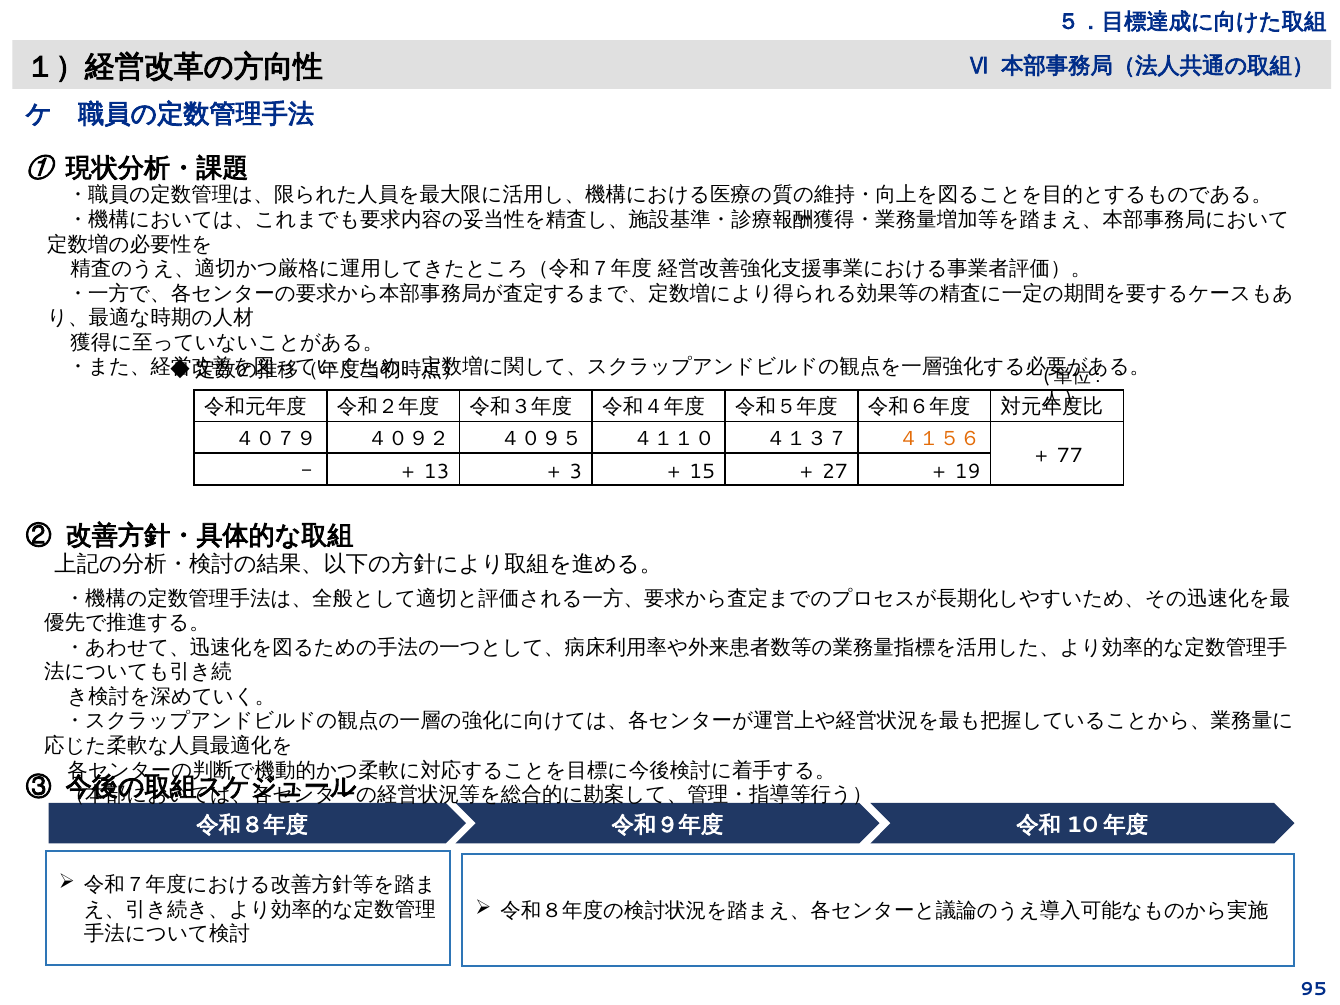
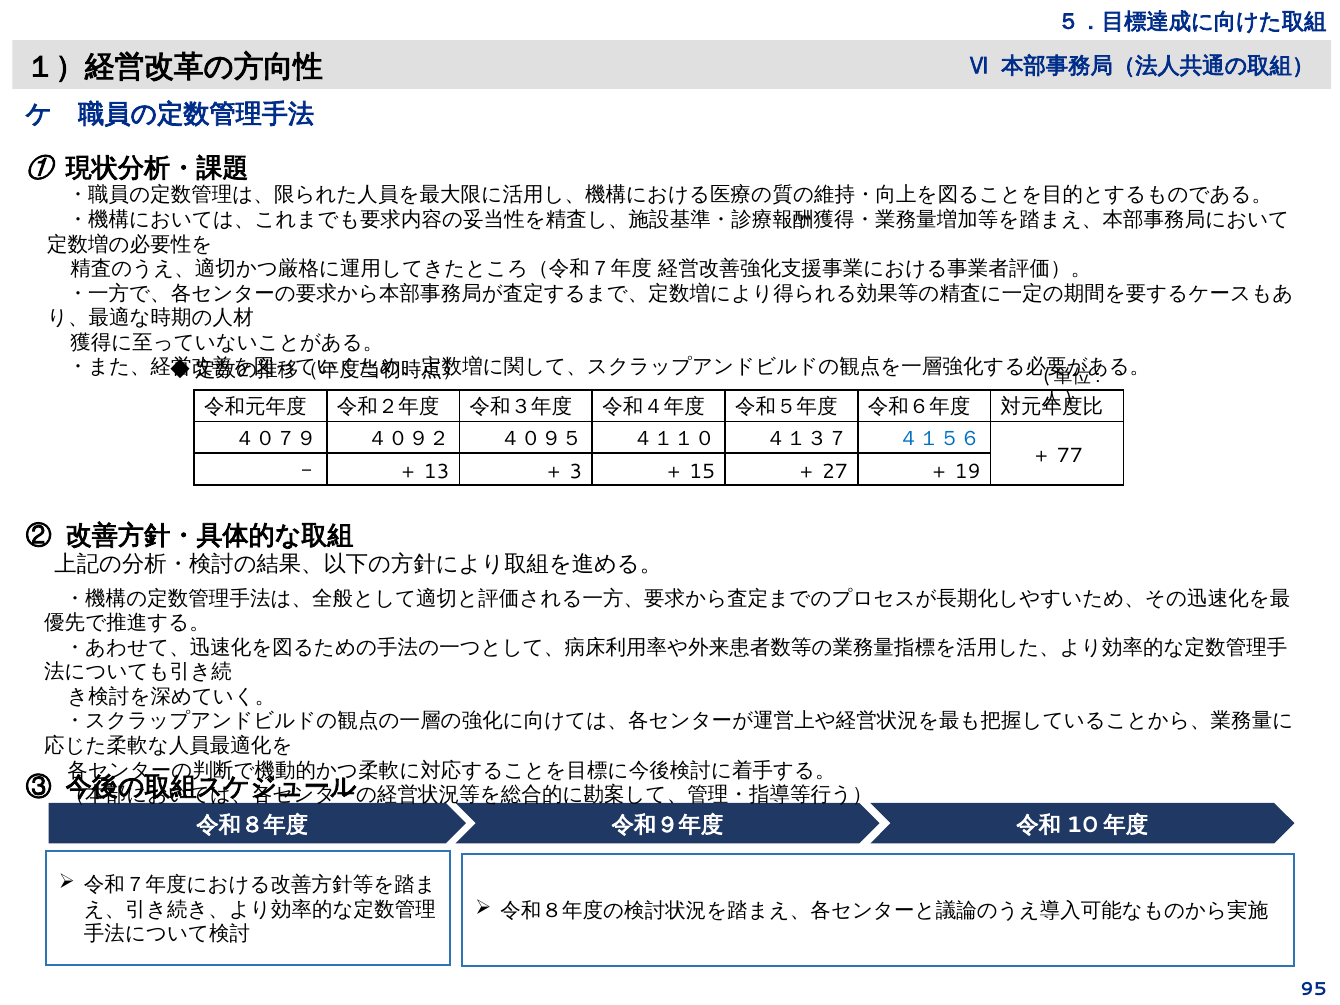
４１５６ colour: orange -> blue (939, 439)
